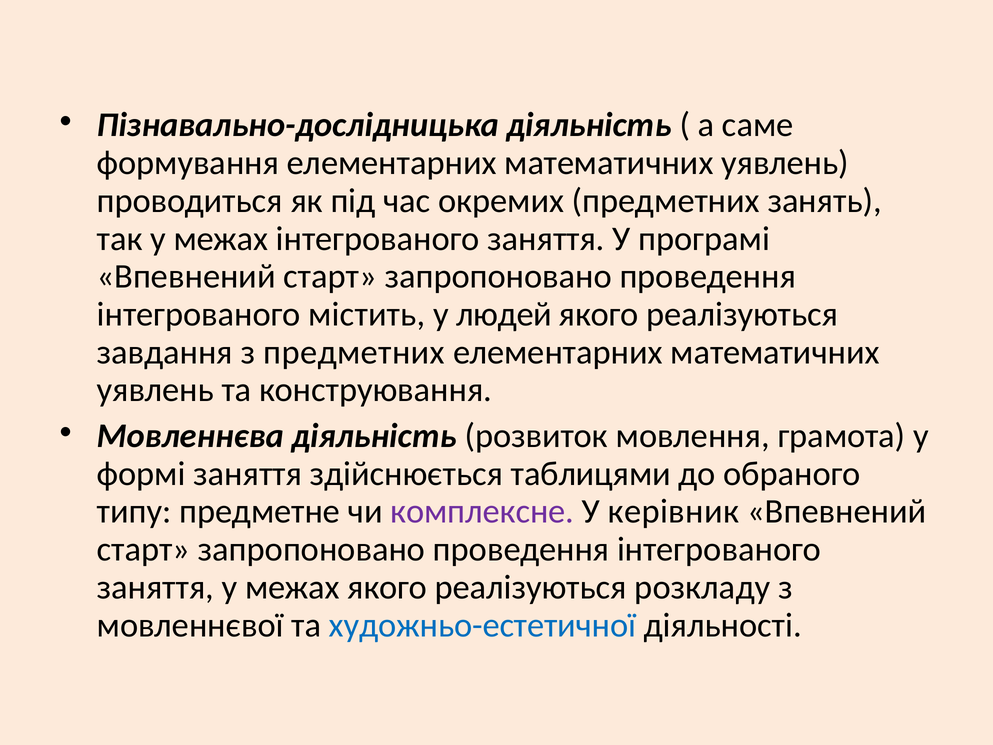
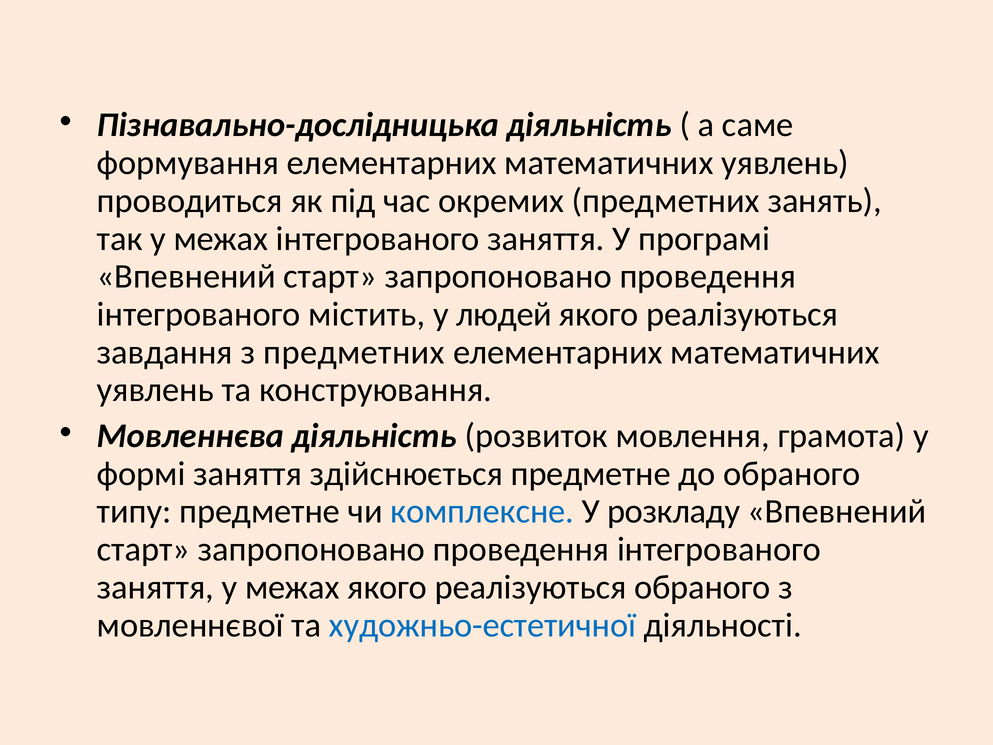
здійснюється таблицями: таблицями -> предметне (591, 474)
комплексне colour: purple -> blue (482, 511)
керівник: керівник -> розкладу (674, 511)
реалізуються розкладу: розкладу -> обраного (703, 587)
